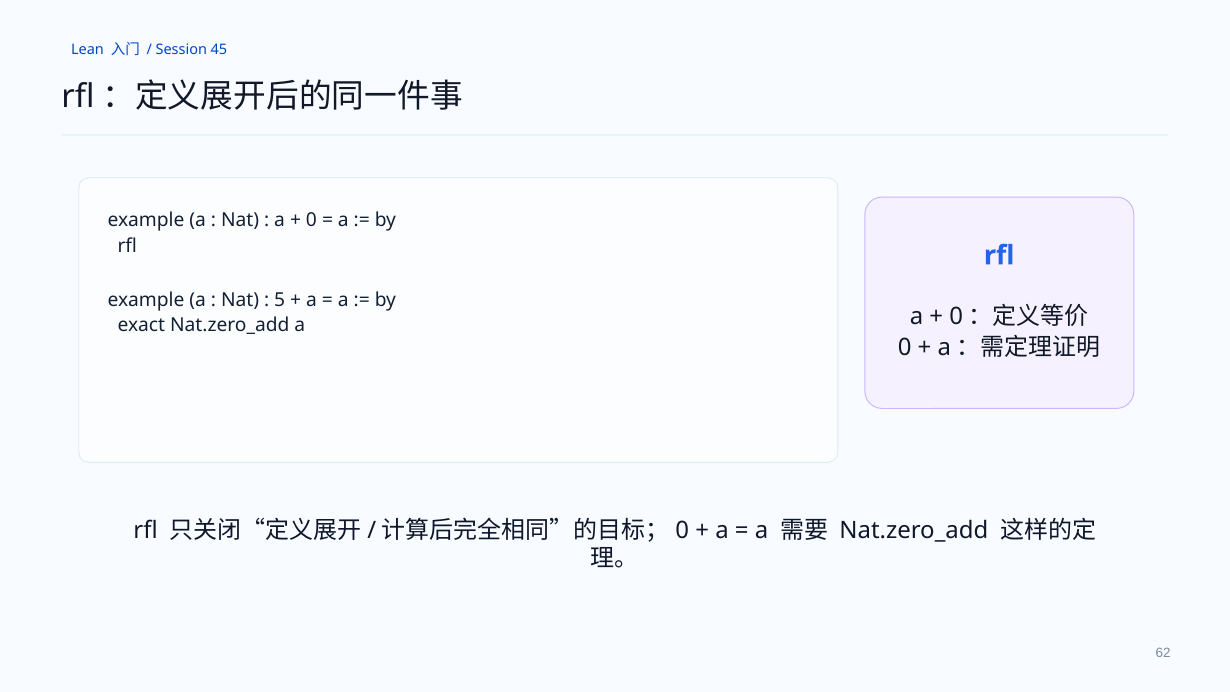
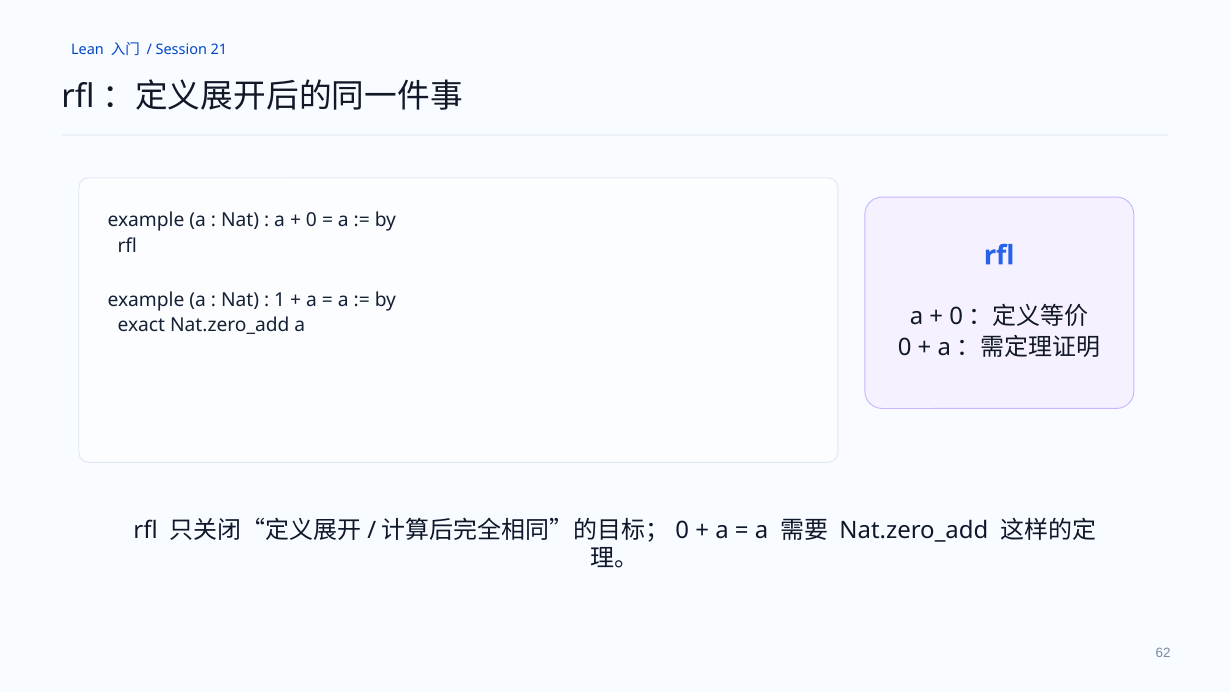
45: 45 -> 21 (219, 50)
5: 5 -> 1 (280, 300)
